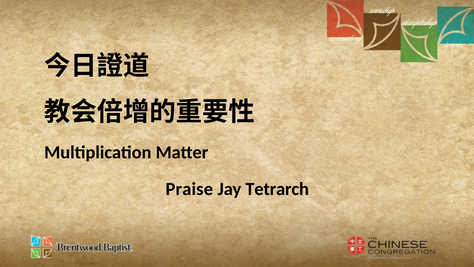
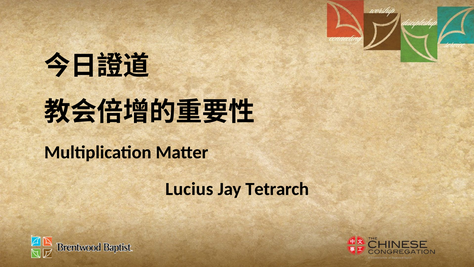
Praise: Praise -> Lucius (189, 189)
